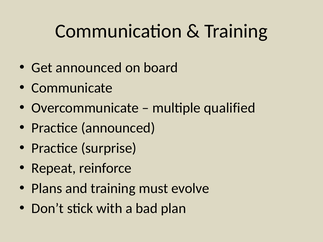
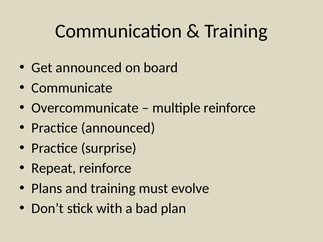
multiple qualified: qualified -> reinforce (230, 108)
